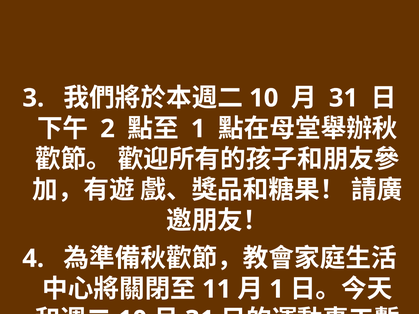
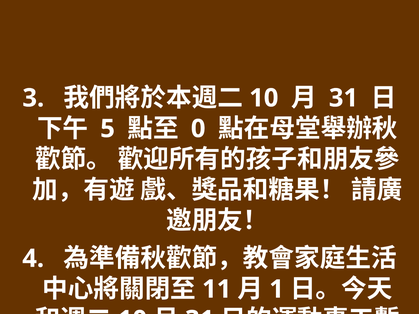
2: 2 -> 5 (108, 129)
1: 1 -> 0 (198, 129)
